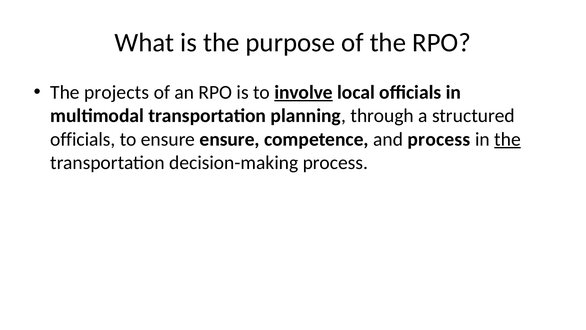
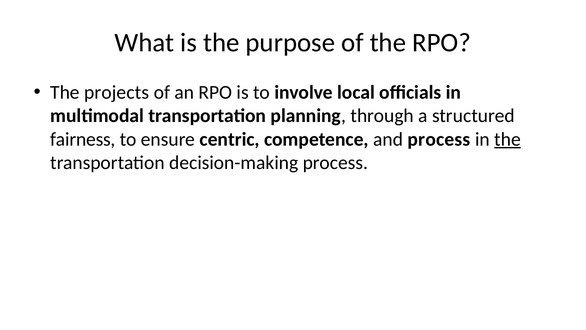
involve underline: present -> none (304, 92)
officials: officials -> fairness (83, 139)
ensure ensure: ensure -> centric (230, 139)
